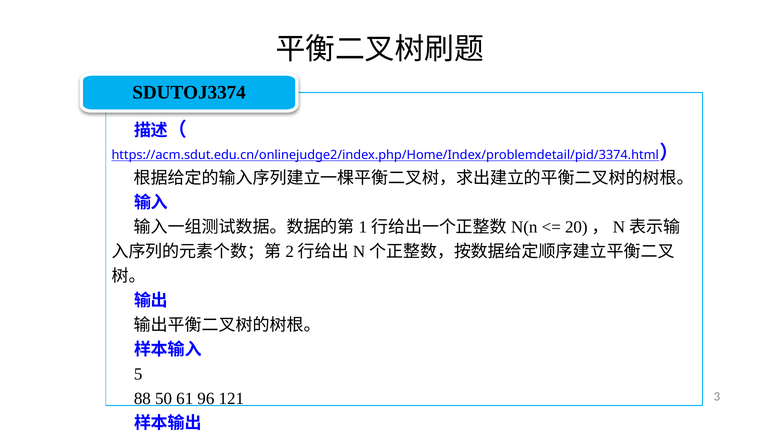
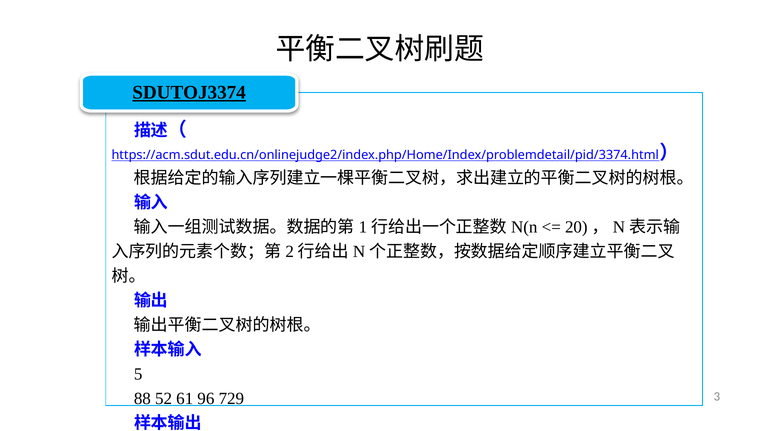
SDUTOJ3374 underline: none -> present (189, 92)
50: 50 -> 52 (164, 399)
121: 121 -> 729 (231, 399)
